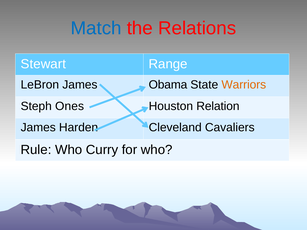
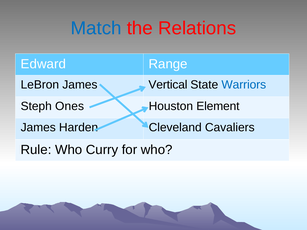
Stewart: Stewart -> Edward (43, 64)
Obama: Obama -> Vertical (168, 85)
Warriors colour: orange -> blue (244, 85)
Relation: Relation -> Element (218, 106)
